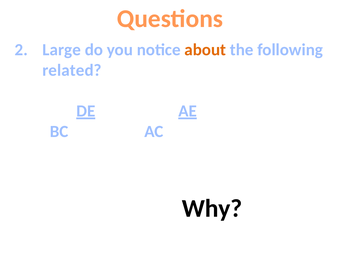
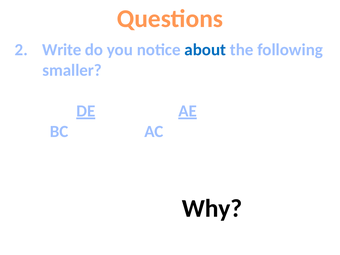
Large: Large -> Write (62, 50)
about colour: orange -> blue (205, 50)
related: related -> smaller (72, 70)
